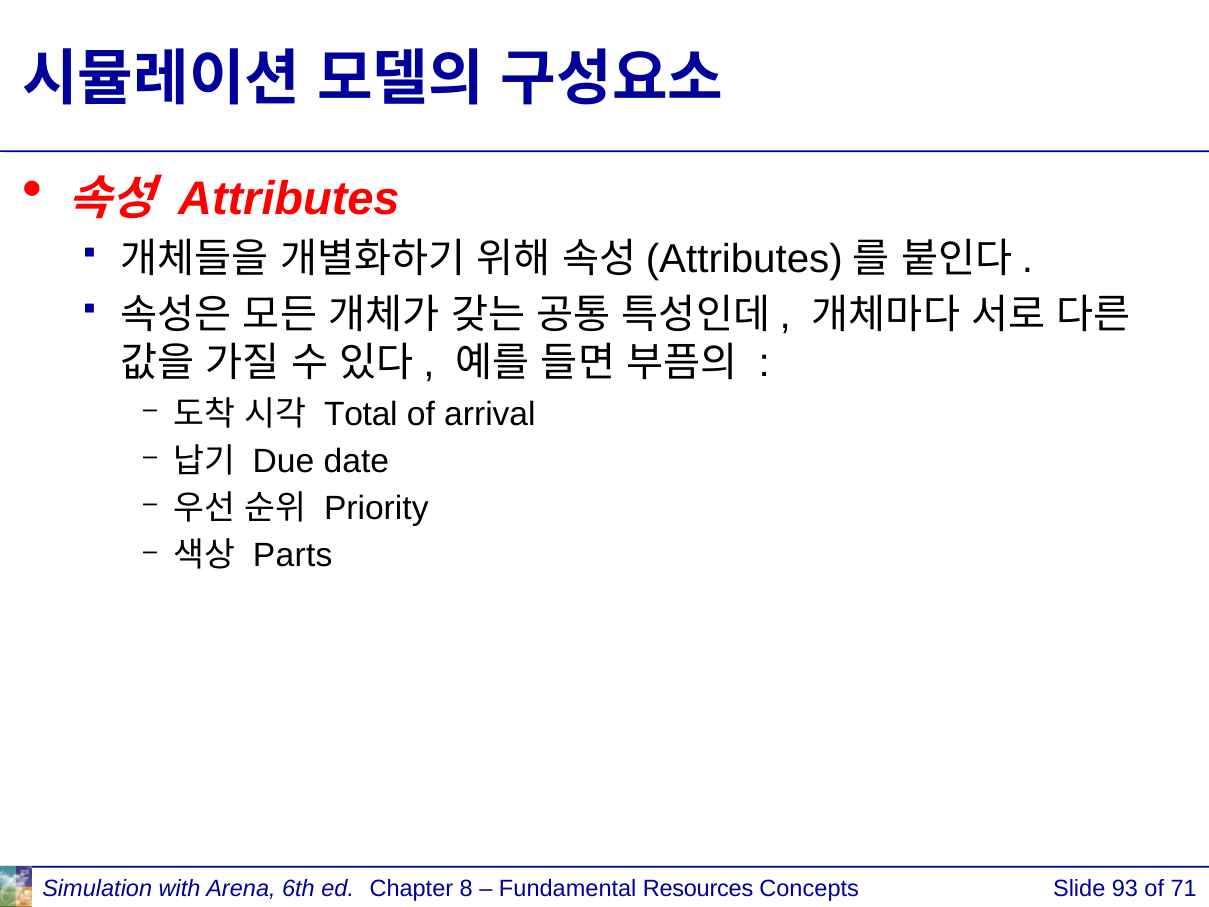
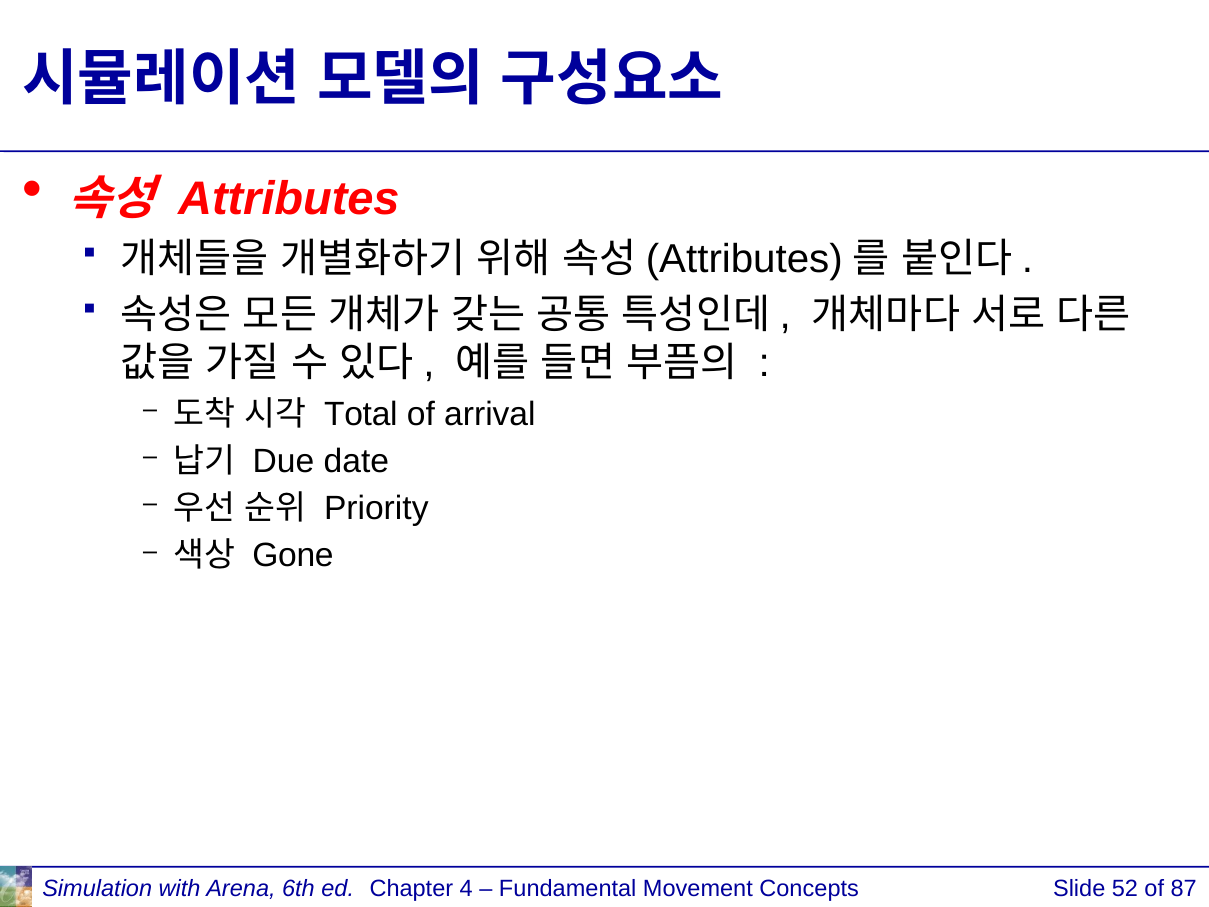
Parts: Parts -> Gone (293, 555)
8: 8 -> 4 (466, 888)
Resources: Resources -> Movement (698, 888)
93: 93 -> 52 (1125, 888)
71: 71 -> 87 (1184, 888)
